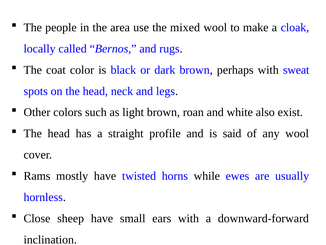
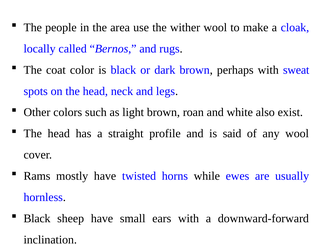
mixed: mixed -> wither (185, 27)
Close: Close -> Black (37, 218)
